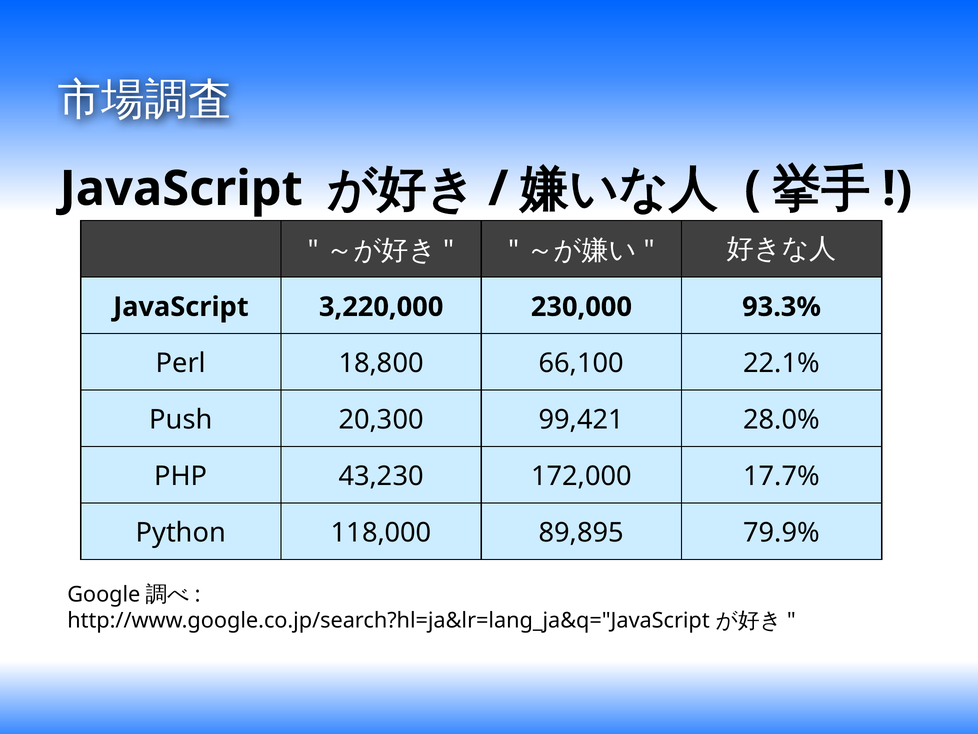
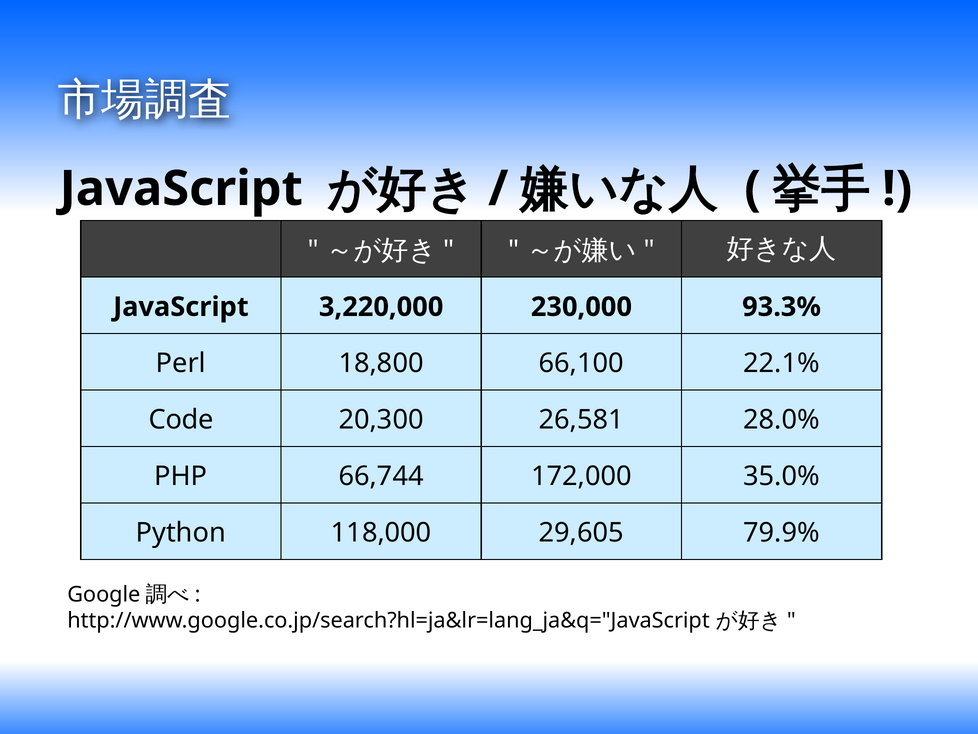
Push: Push -> Code (181, 420)
99,421: 99,421 -> 26,581 (581, 420)
43,230: 43,230 -> 66,744 (381, 476)
17.7%: 17.7% -> 35.0% (782, 476)
89,895: 89,895 -> 29,605 (581, 533)
